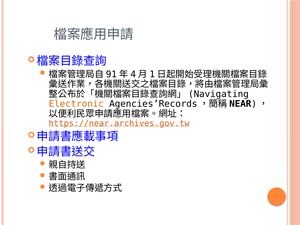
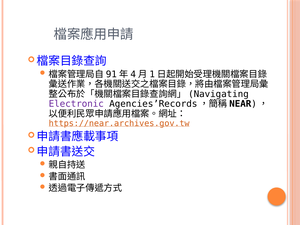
Electronic colour: orange -> purple (76, 104)
